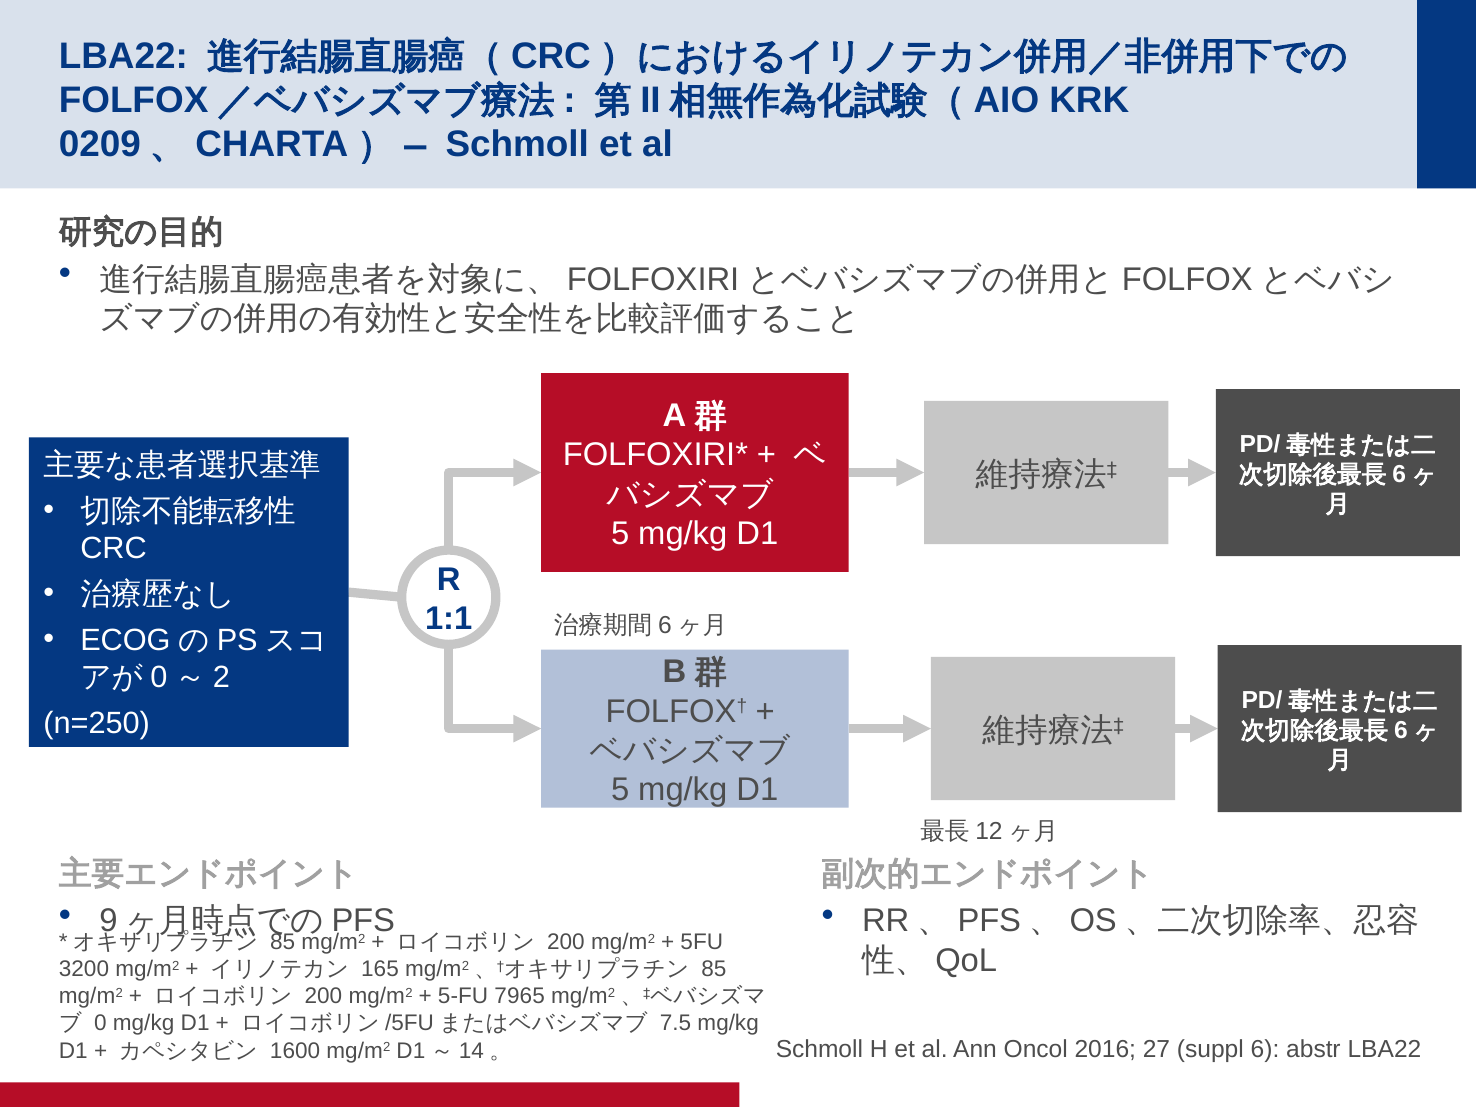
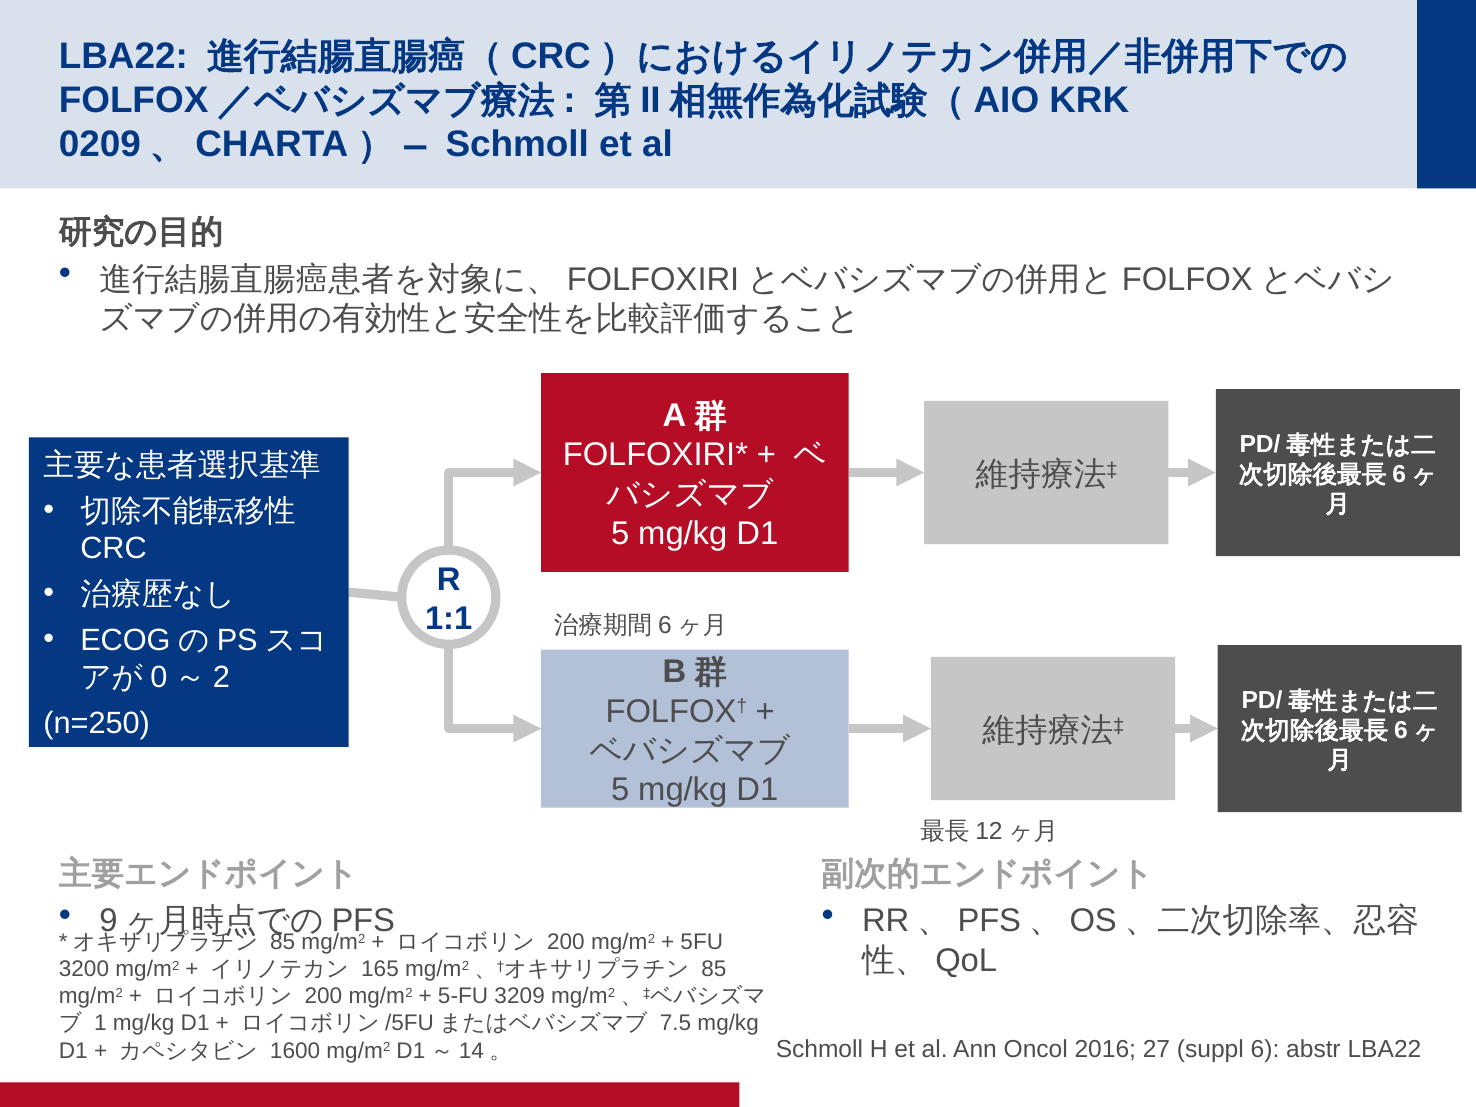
7965: 7965 -> 3209 (520, 996)
0: 0 -> 1 (100, 1024)
